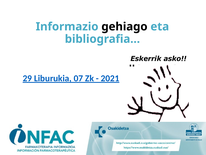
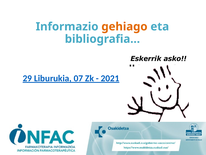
gehiago colour: black -> orange (124, 27)
